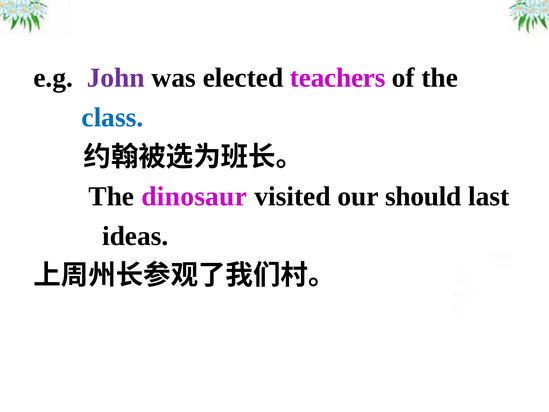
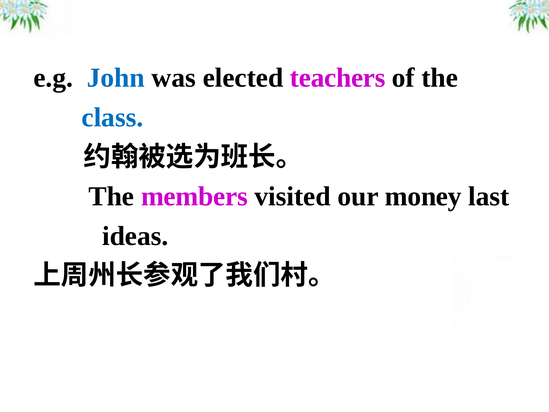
John colour: purple -> blue (116, 78)
dinosaur: dinosaur -> members (194, 196)
should: should -> money (423, 196)
